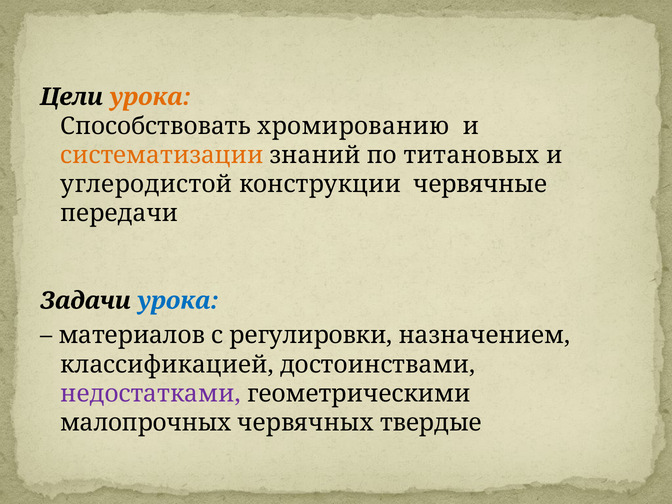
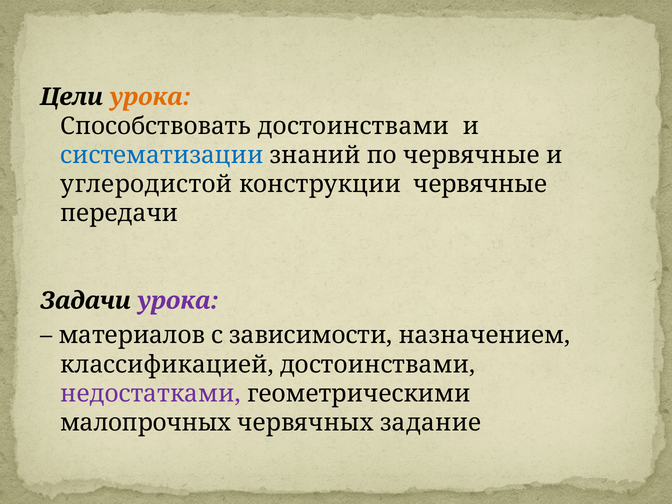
Способствовать хромированию: хромированию -> достоинствами (353, 126)
систематизации colour: orange -> blue (162, 155)
по титановых: титановых -> червячные (472, 155)
урока colour: blue -> purple (178, 301)
регулировки: регулировки -> зависимости (311, 335)
твердые: твердые -> задание (431, 423)
